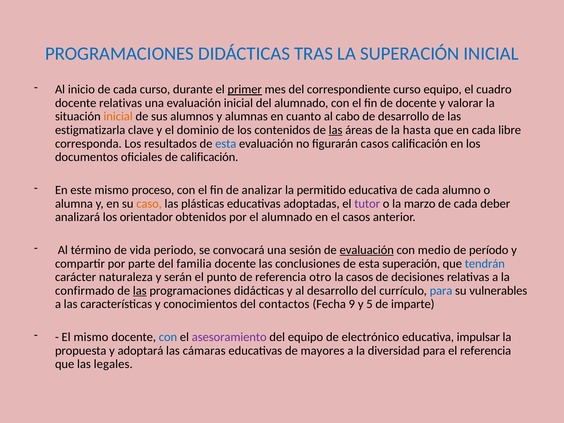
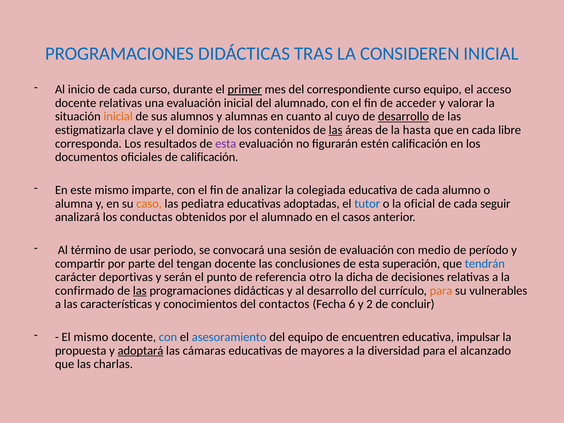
LA SUPERACIÓN: SUPERACIÓN -> CONSIDEREN (410, 54)
cuadro: cuadro -> acceso (494, 89)
de docente: docente -> acceder (416, 103)
cabo: cabo -> cuyo (348, 117)
desarrollo underline: none -> present (404, 117)
esta colour: blue -> purple (226, 144)
figurarán casos: casos -> estén (375, 144)
proceso: proceso -> imparte (153, 190)
permitido: permitido -> colegiada (321, 190)
plásticas: plásticas -> pediatra (203, 204)
tutor colour: purple -> blue (367, 204)
marzo: marzo -> oficial (420, 204)
deber: deber -> seguir (495, 204)
orientador: orientador -> conductas (146, 217)
vida: vida -> usar (140, 250)
evaluación underline: present -> none (367, 250)
familia: familia -> tengan (194, 264)
naturaleza: naturaleza -> deportivas (126, 277)
la casos: casos -> dicha (360, 277)
para colour: blue -> orange (441, 291)
9: 9 -> 6 (352, 304)
5: 5 -> 2 (369, 304)
imparte: imparte -> concluir (413, 304)
asesoramiento colour: purple -> blue (229, 337)
electrónico: electrónico -> encuentren (371, 337)
adoptará underline: none -> present (140, 351)
el referencia: referencia -> alcanzado (486, 351)
legales: legales -> charlas (113, 364)
